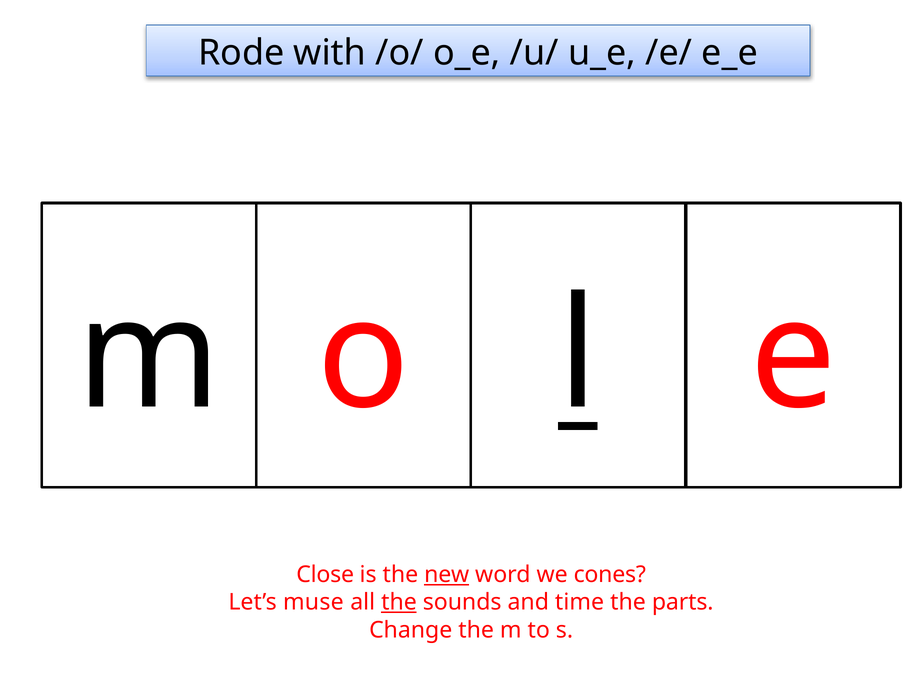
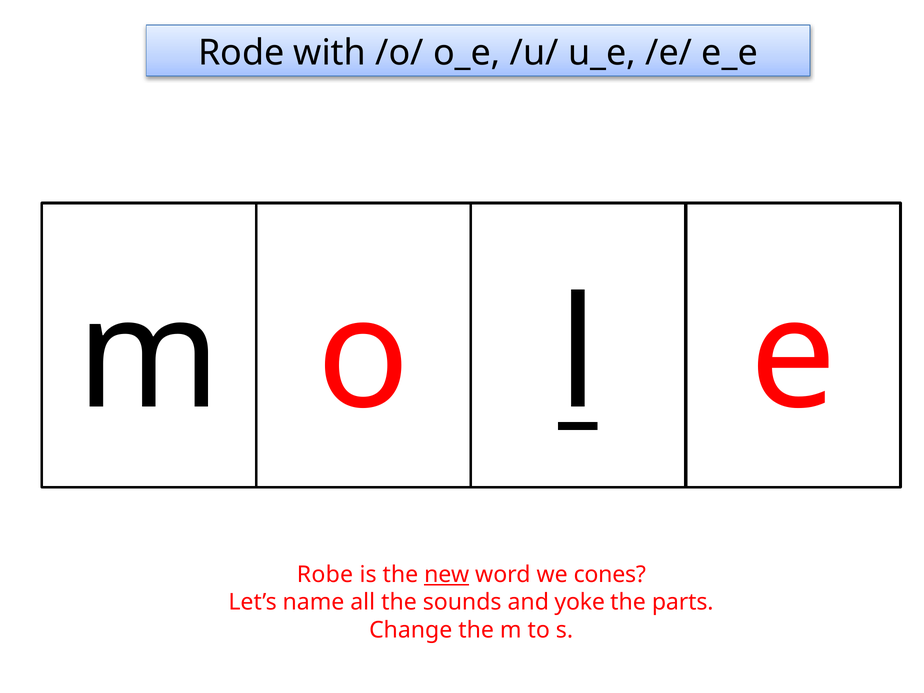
Close: Close -> Robe (325, 575)
muse: muse -> name (314, 602)
the underline: present -> none (399, 602)
time: time -> yoke (580, 602)
